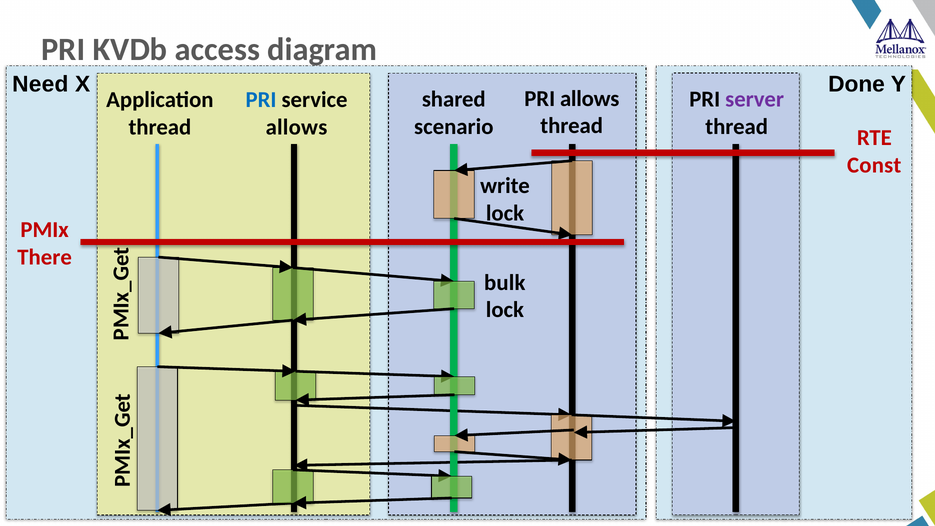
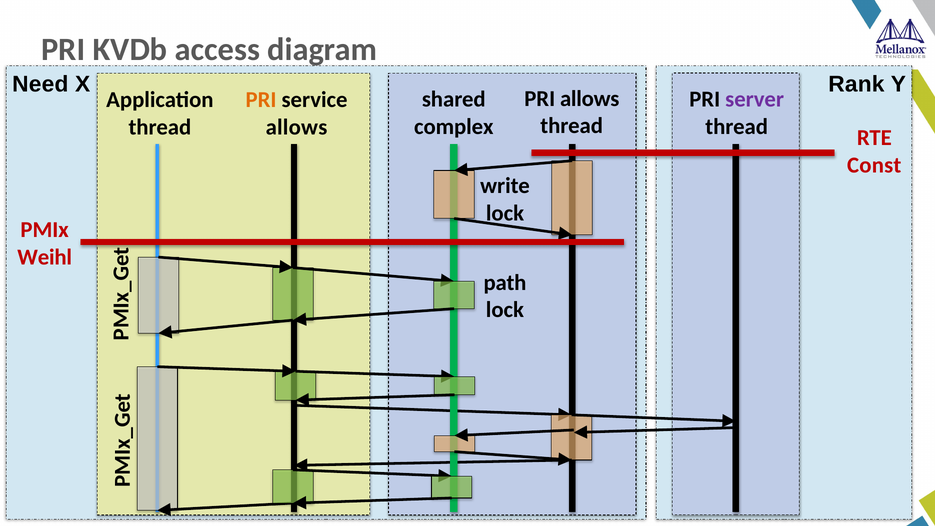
Done: Done -> Rank (856, 84)
PRI colour: blue -> orange (261, 100)
scenario: scenario -> complex (454, 127)
There: There -> Weihl (45, 257)
bulk: bulk -> path (505, 283)
